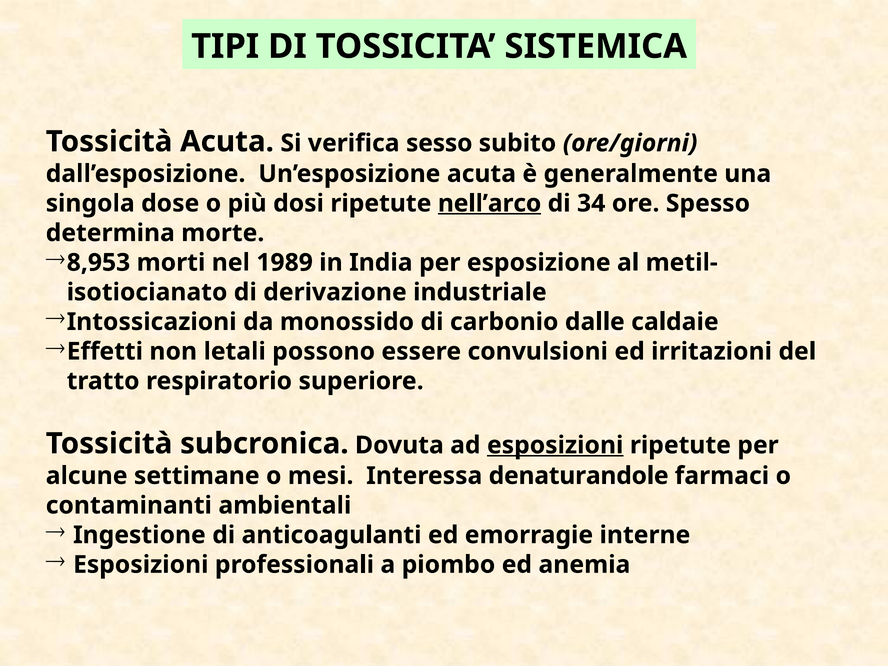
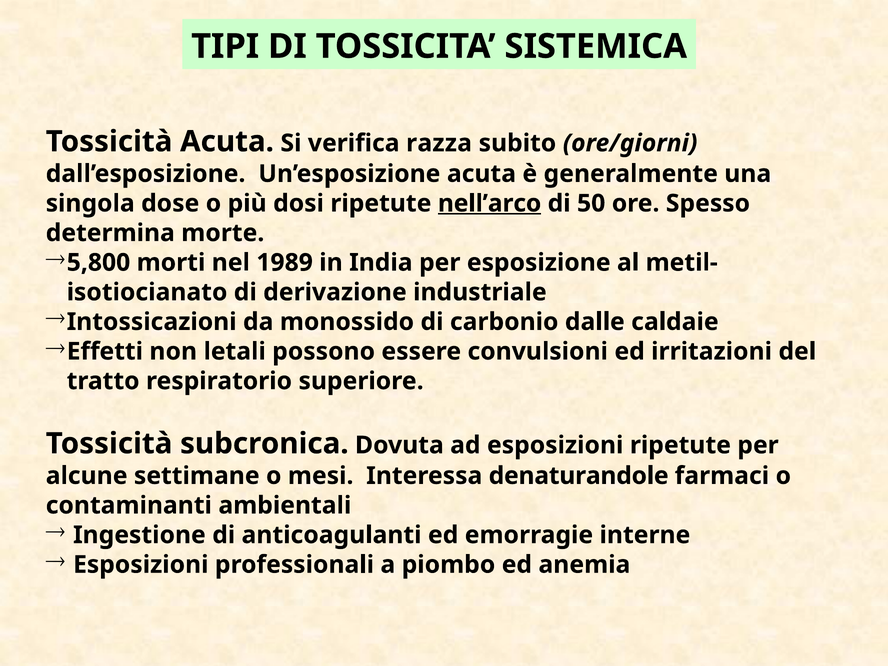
sesso: sesso -> razza (439, 143)
34: 34 -> 50 (591, 203)
8,953: 8,953 -> 5,800 (98, 263)
esposizioni underline: present -> none (555, 445)
